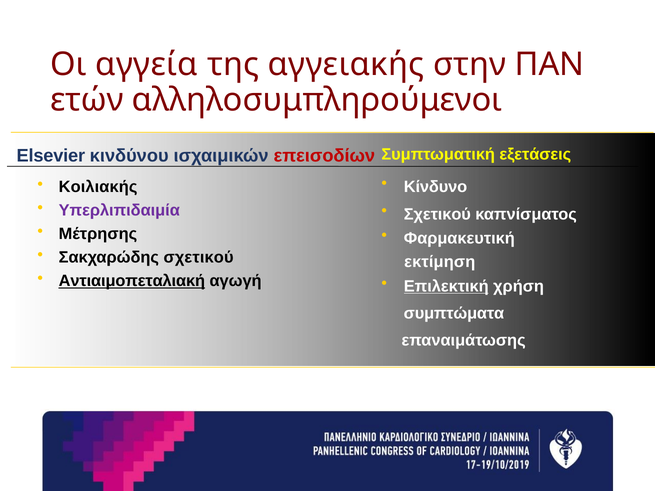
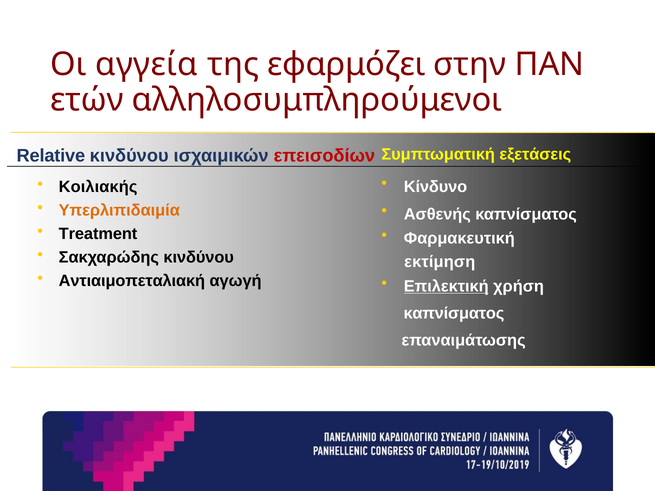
αγγειακής: αγγειακής -> εφαρμόζει (346, 64)
Elsevier: Elsevier -> Relative (51, 156)
Υπερλιπιδαιμία colour: purple -> orange (119, 210)
Σχετικού: Σχετικού -> Ασθενής (437, 214)
Μέτρησης: Μέτρησης -> Treatment (98, 234)
Σακχαρώδης σχετικού: σχετικού -> κινδύνου (199, 258)
Αντιαιμοπεταλιακή underline: present -> none (132, 281)
συμπτώματα: συμπτώματα -> καπνίσματος (454, 313)
